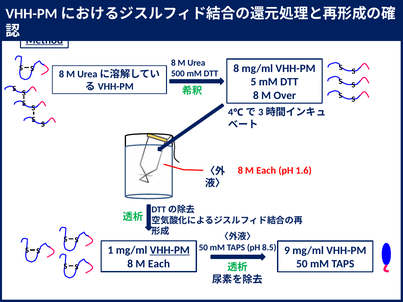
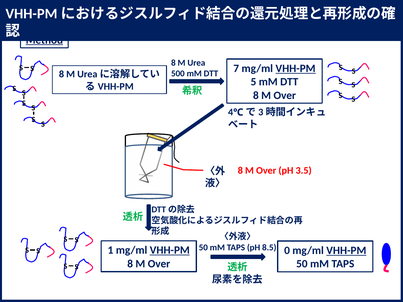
500 mM DTT 8: 8 -> 7 (236, 69)
VHH-PM underline: none -> present (296, 69)
Each: Each -> Over (266, 171)
1.6: 1.6 -> 3.5 (304, 171)
9: 9 -> 0 (287, 251)
VHH-PM underline: none -> present (346, 251)
Each: Each -> Over (159, 264)
